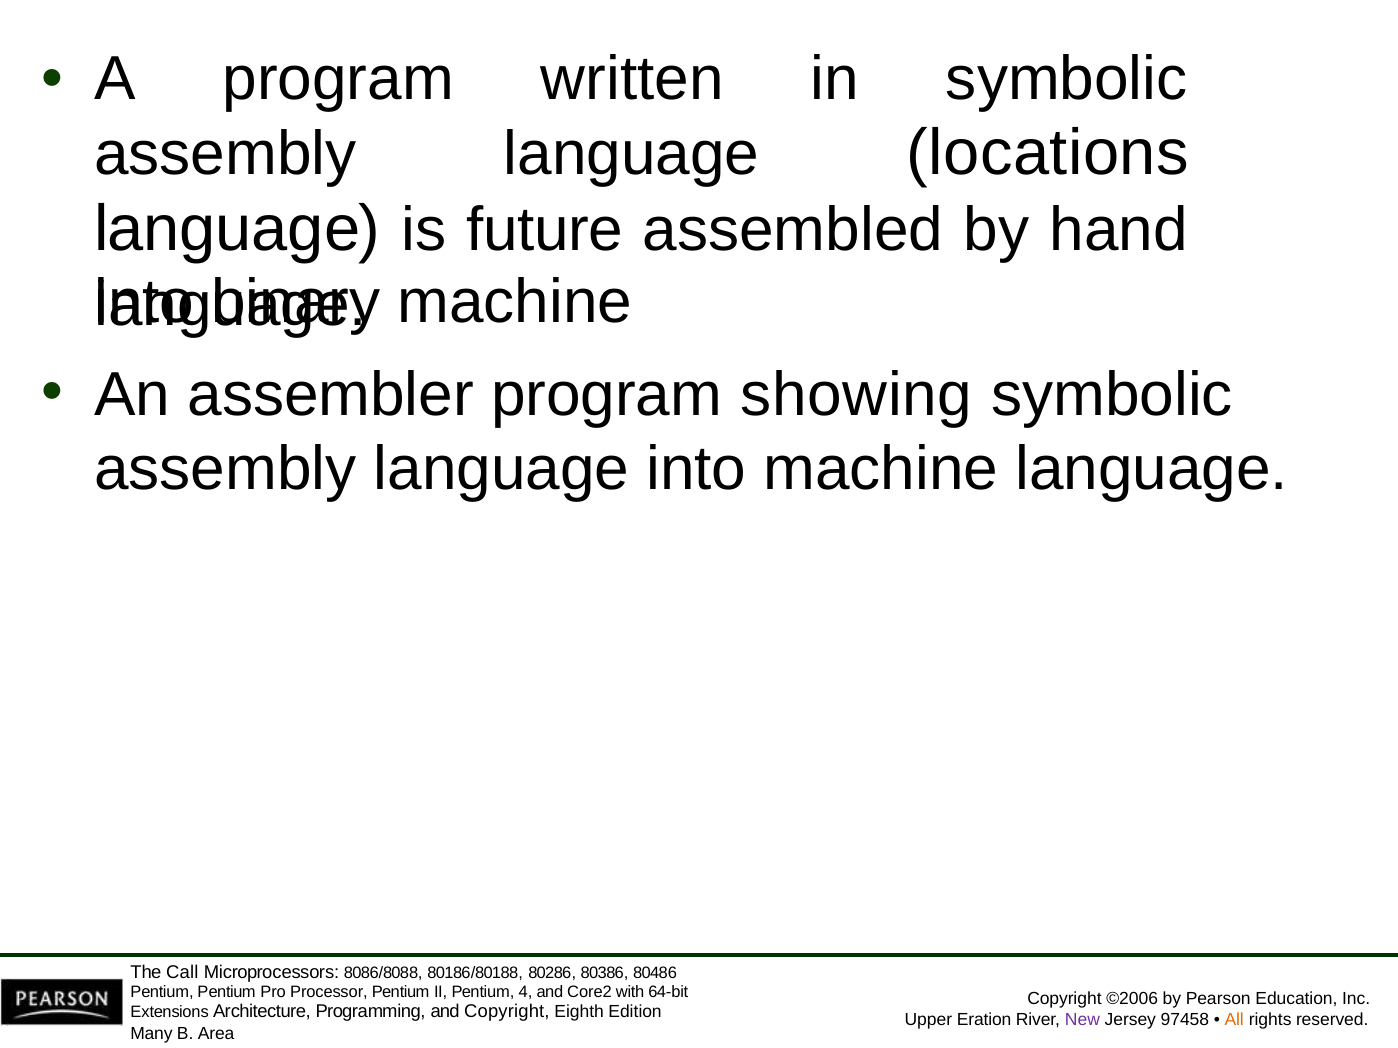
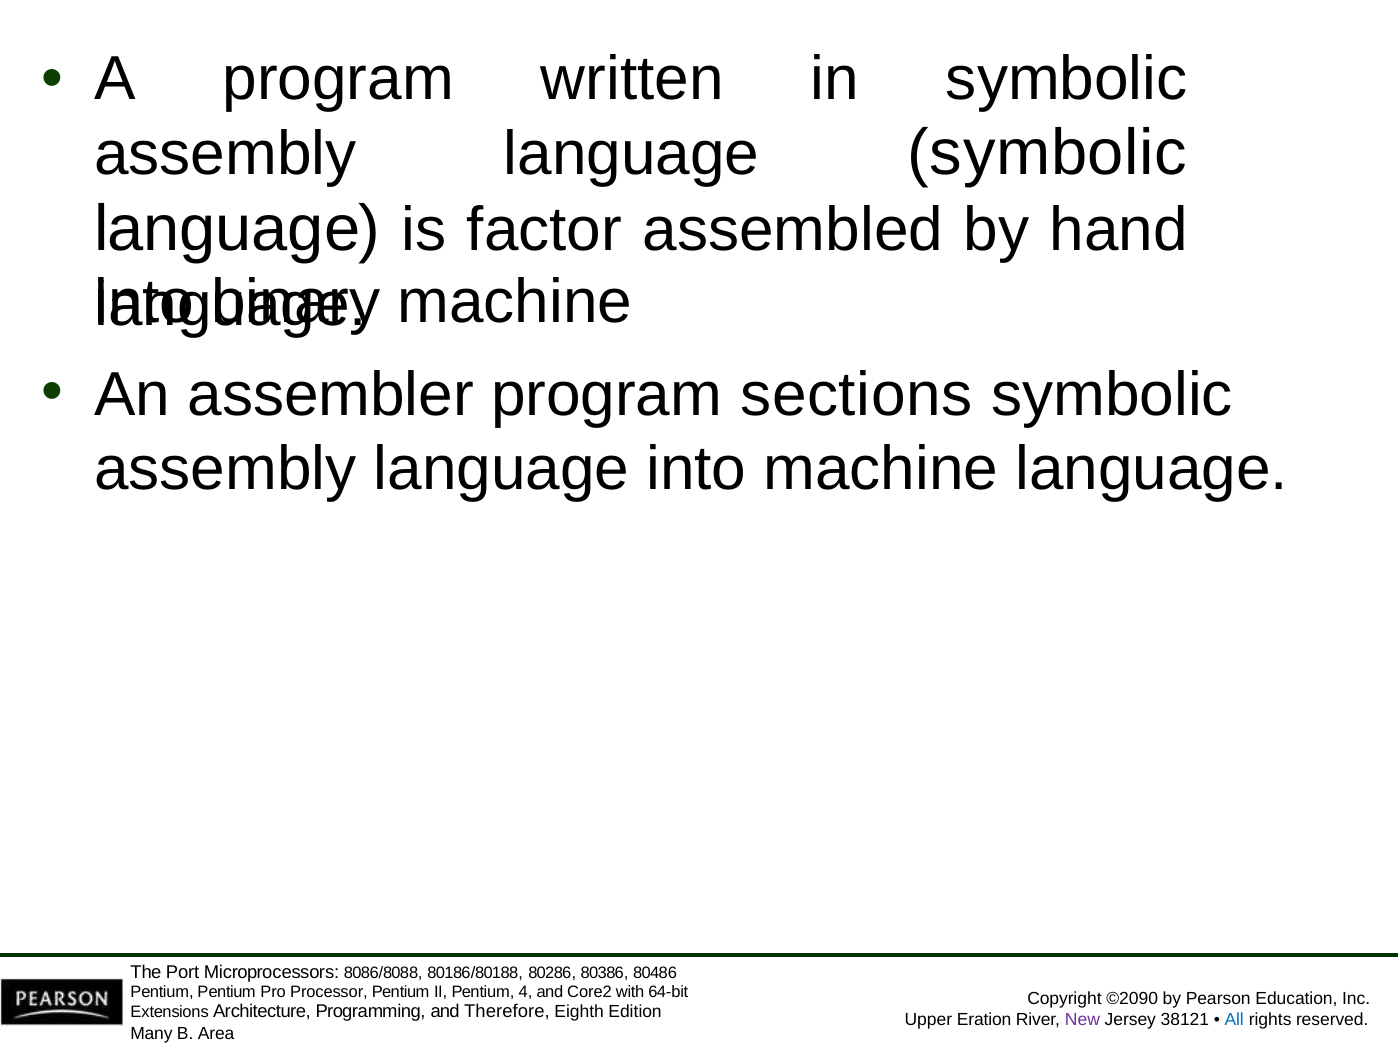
language locations: locations -> symbolic (1048, 153)
future: future -> factor (544, 230)
showing: showing -> sections (856, 395)
Call: Call -> Port (183, 973)
©2006: ©2006 -> ©2090 (1132, 999)
and Copyright: Copyright -> Therefore (507, 1012)
97458: 97458 -> 38121 (1185, 1020)
All colour: orange -> blue (1234, 1020)
